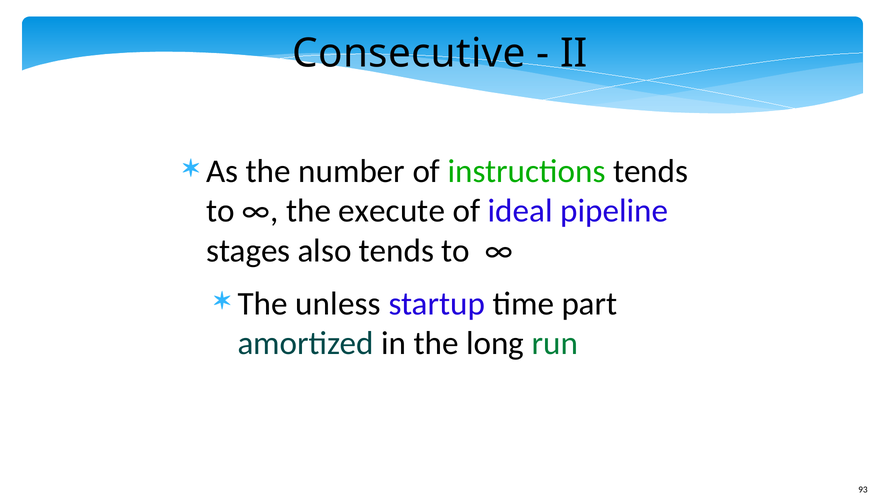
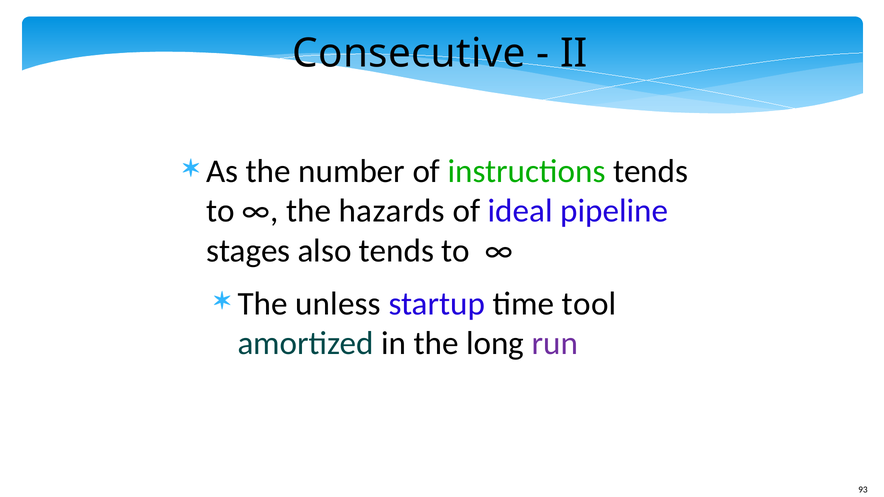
execute: execute -> hazards (392, 211)
part: part -> tool (589, 304)
run colour: green -> purple (555, 344)
